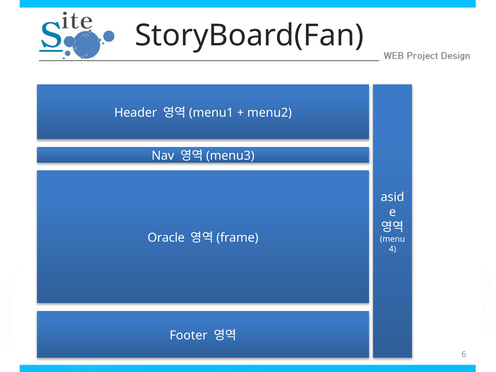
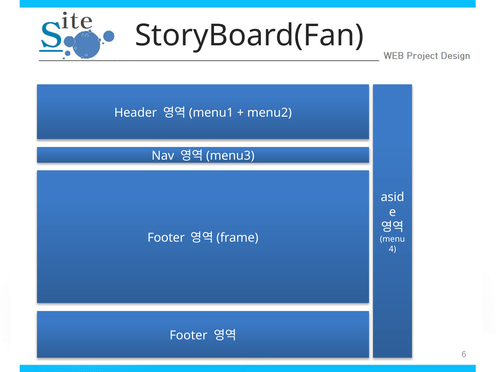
Oracle: Oracle -> Footer (166, 238)
